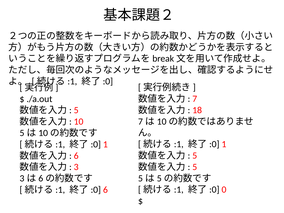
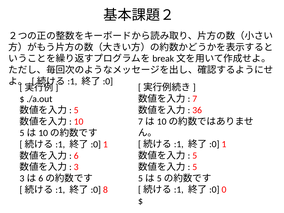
18: 18 -> 36 (197, 110)
6: 6 -> 8 (105, 190)
